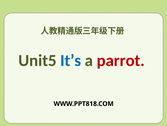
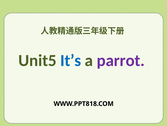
parrot colour: red -> purple (121, 60)
